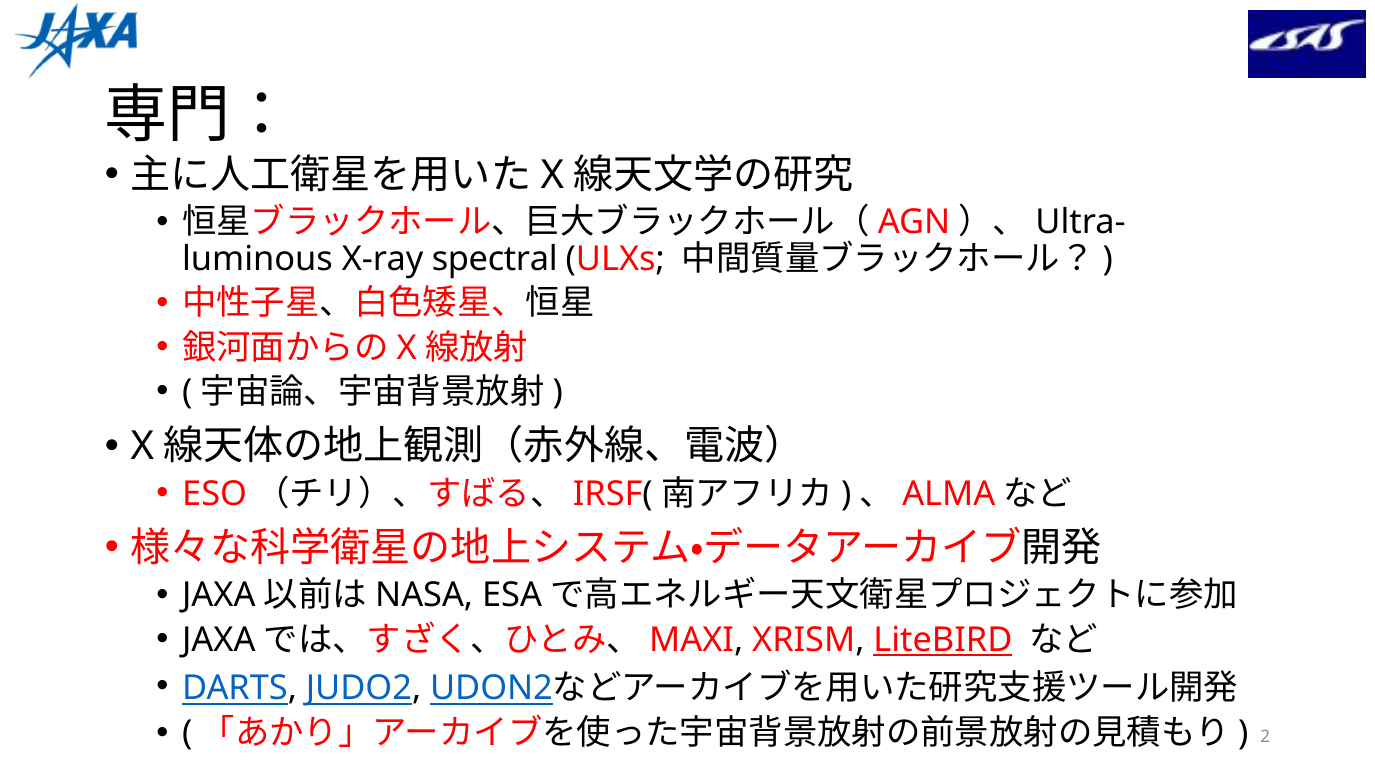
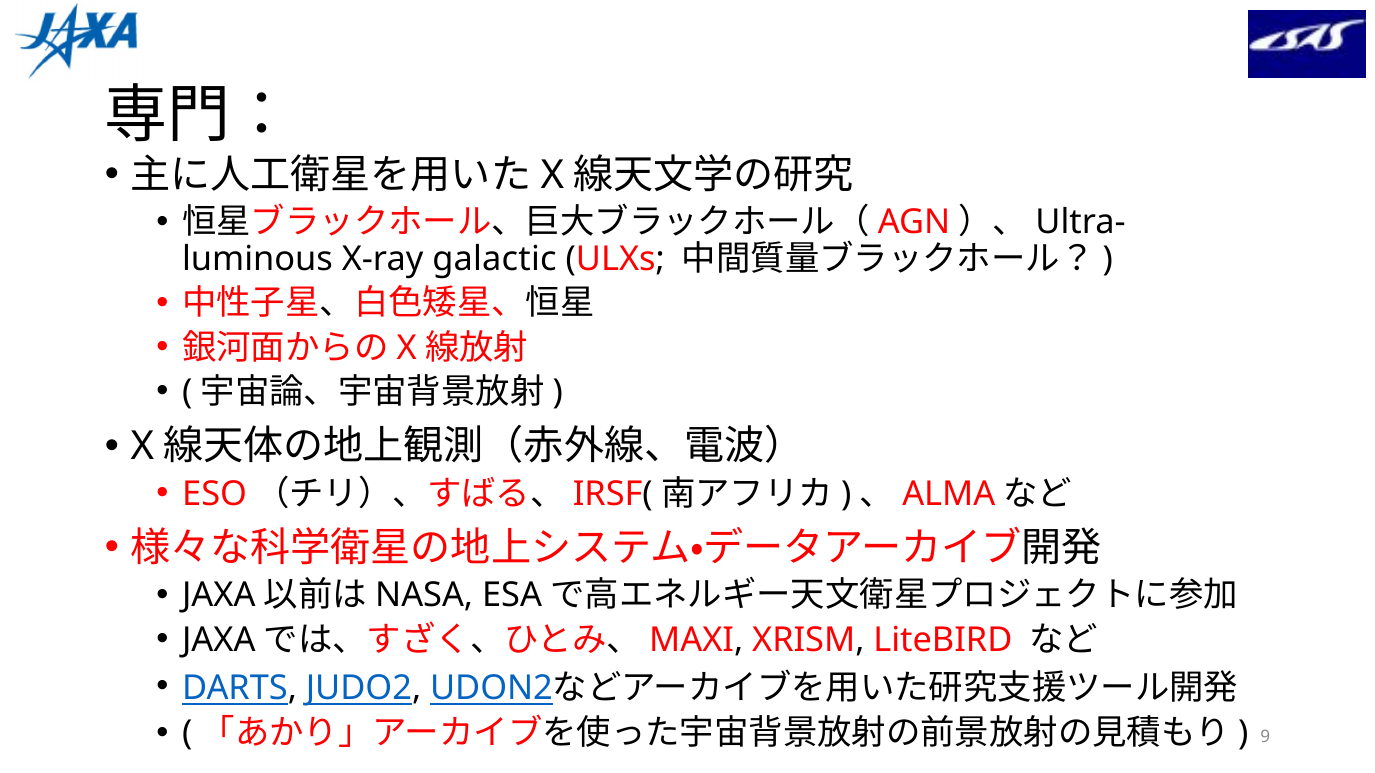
spectral: spectral -> galactic (494, 259)
LiteBIRD underline: present -> none (943, 640)
2: 2 -> 9 (1265, 737)
